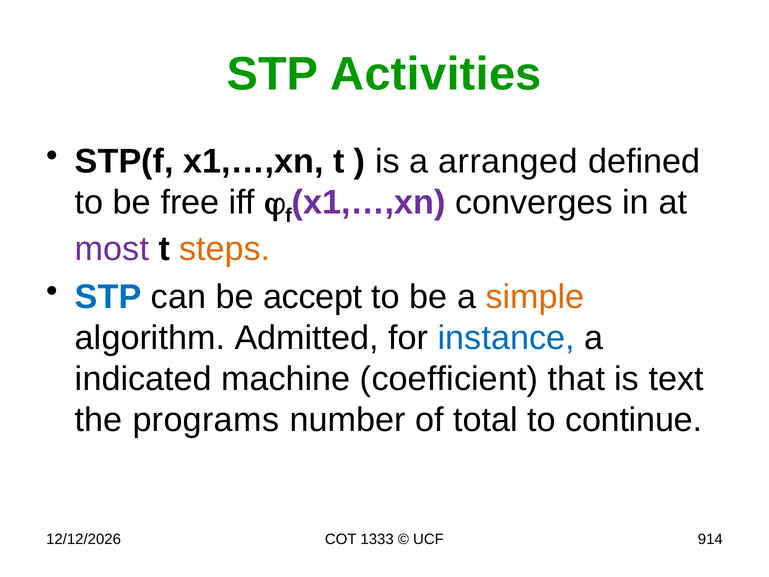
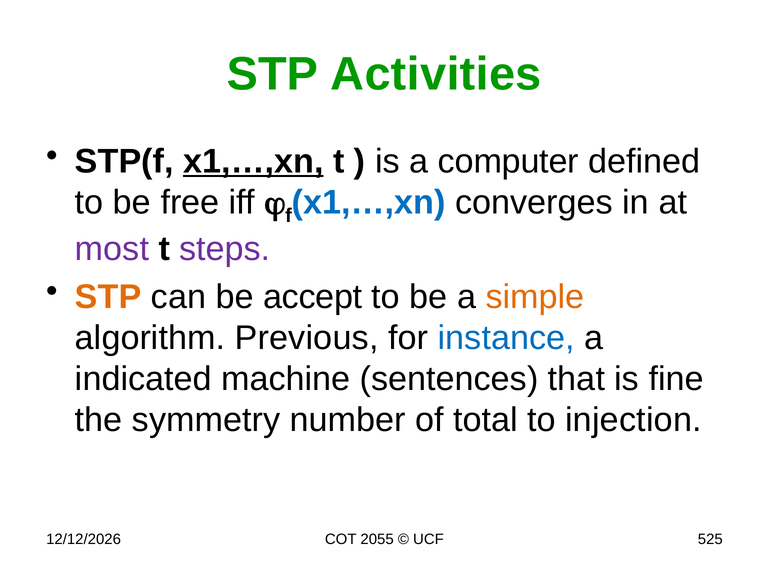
x1,…,xn underline: none -> present (253, 161)
arranged: arranged -> computer (508, 161)
x1,…,xn colour: purple -> blue (369, 202)
steps colour: orange -> purple (225, 249)
STP colour: blue -> orange (108, 297)
Admitted: Admitted -> Previous (307, 338)
coefficient: coefficient -> sentences (449, 379)
text: text -> fine (676, 379)
programs: programs -> symmetry (206, 420)
continue: continue -> injection (633, 420)
1333: 1333 -> 2055 (377, 539)
914: 914 -> 525 (710, 539)
